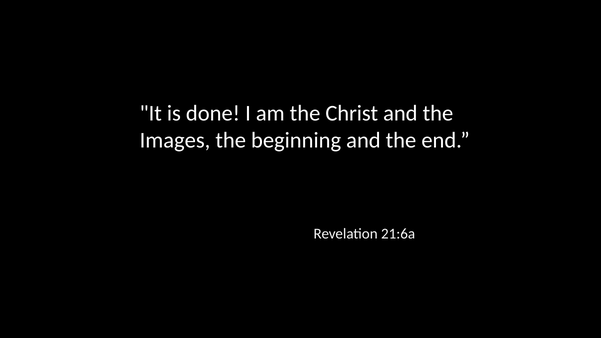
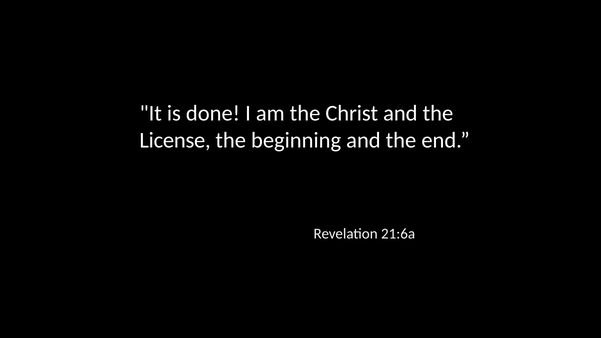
Images: Images -> License (175, 140)
